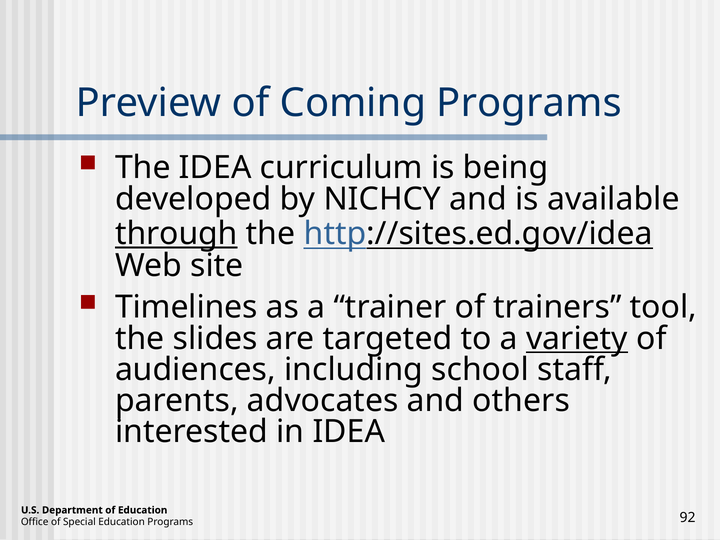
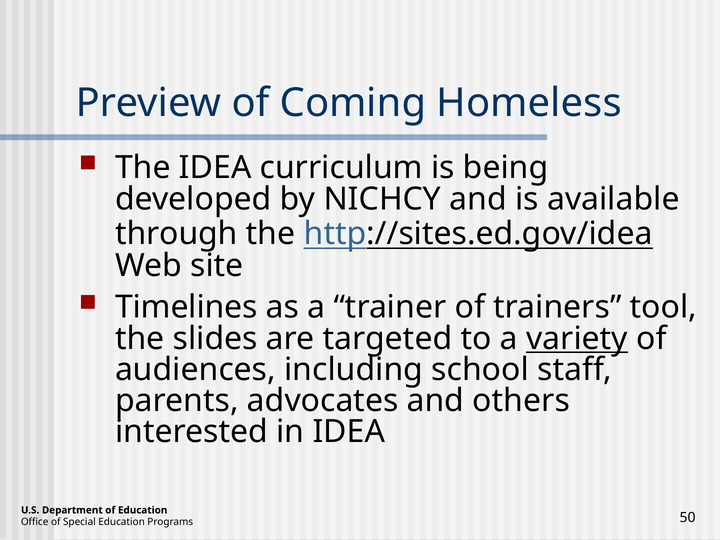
Coming Programs: Programs -> Homeless (529, 103)
through underline: present -> none (176, 234)
92: 92 -> 50 (688, 518)
